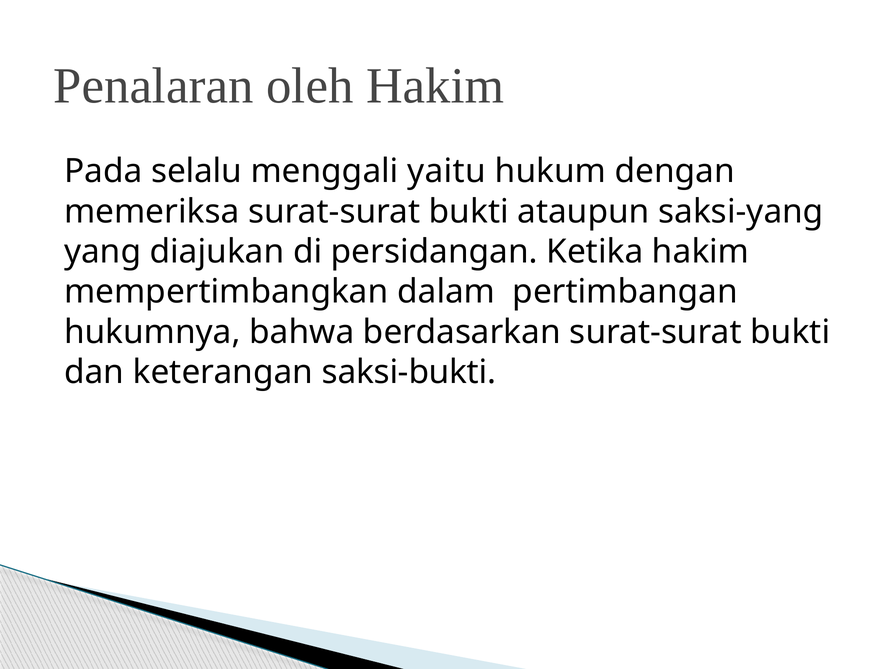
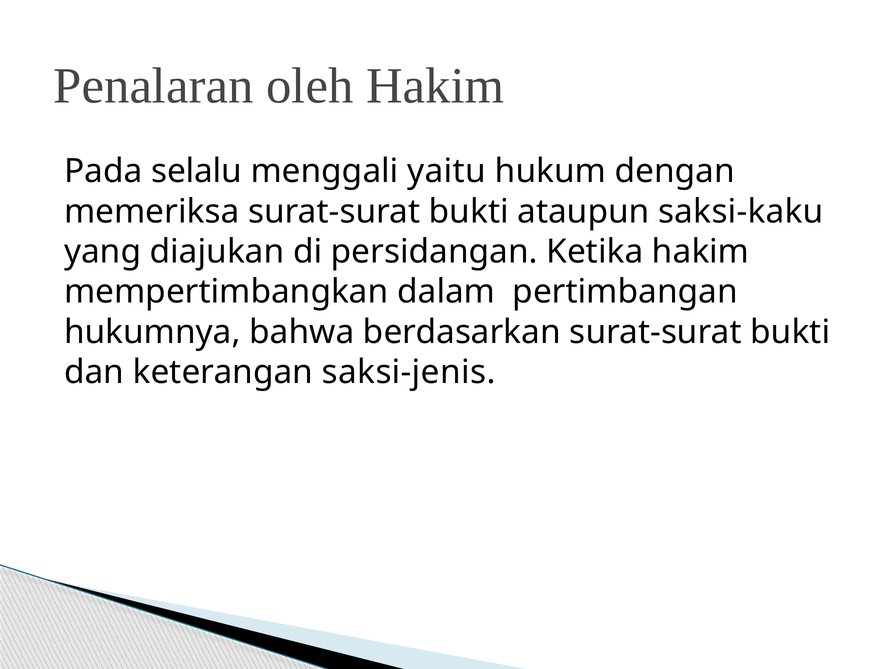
saksi-yang: saksi-yang -> saksi-kaku (741, 211)
saksi-bukti: saksi-bukti -> saksi-jenis (409, 372)
